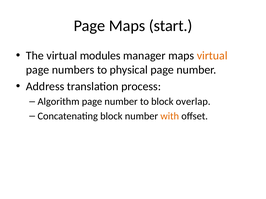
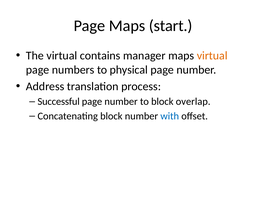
modules: modules -> contains (100, 56)
Algorithm: Algorithm -> Successful (59, 102)
with colour: orange -> blue (170, 116)
